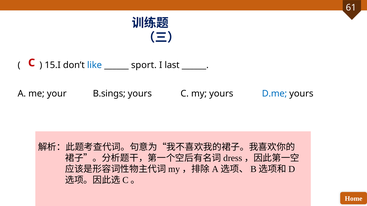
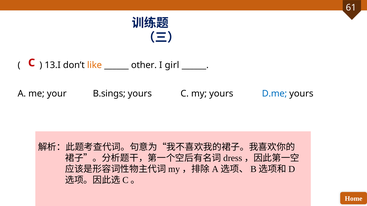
15.I: 15.I -> 13.I (53, 65)
like colour: blue -> orange (94, 65)
sport: sport -> other (144, 65)
last: last -> girl (172, 65)
